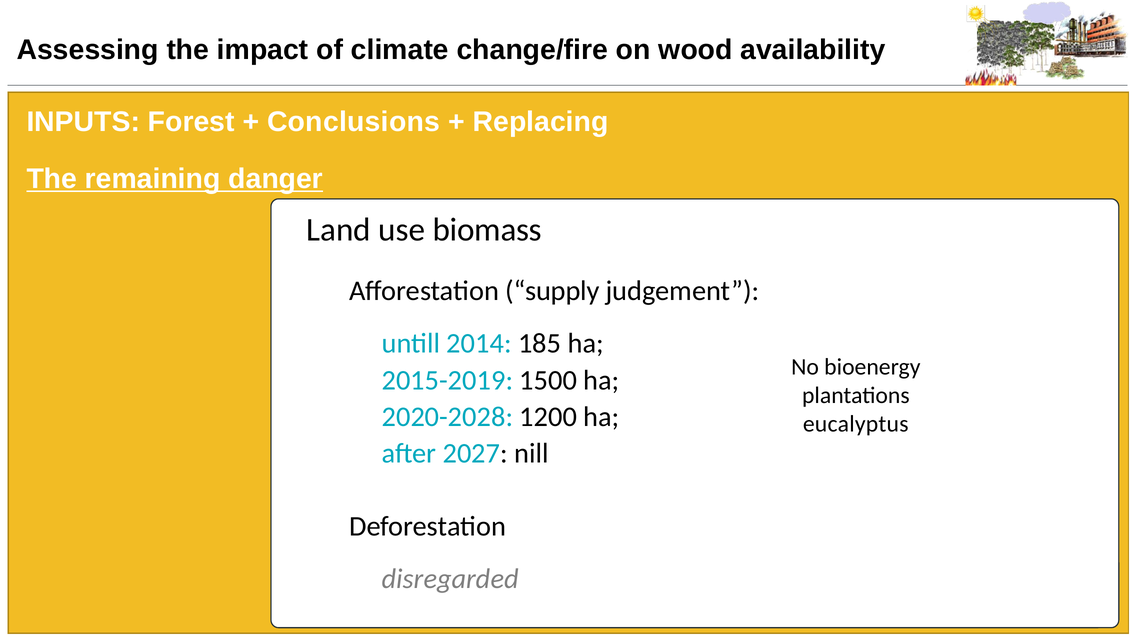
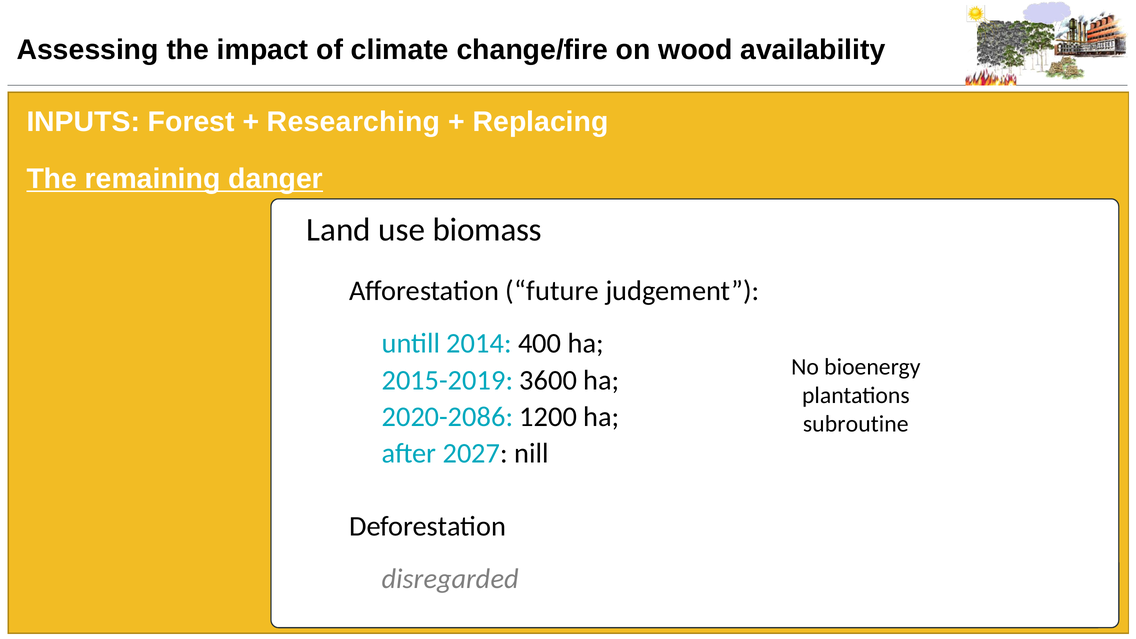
Conclusions: Conclusions -> Researching (354, 122)
supply: supply -> future (552, 291)
185: 185 -> 400 (540, 344)
1500: 1500 -> 3600 (548, 380)
2020-2028: 2020-2028 -> 2020-2086 (447, 417)
eucalyptus: eucalyptus -> subroutine (856, 424)
